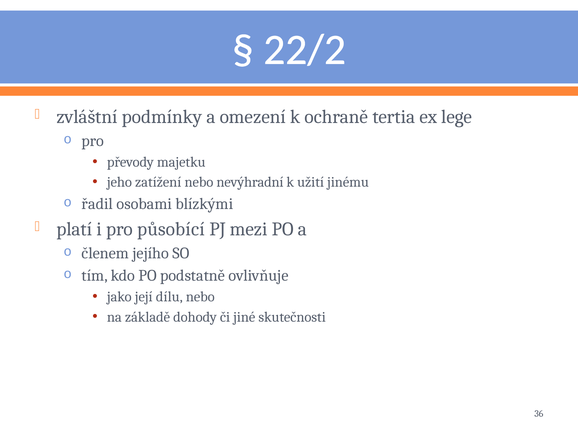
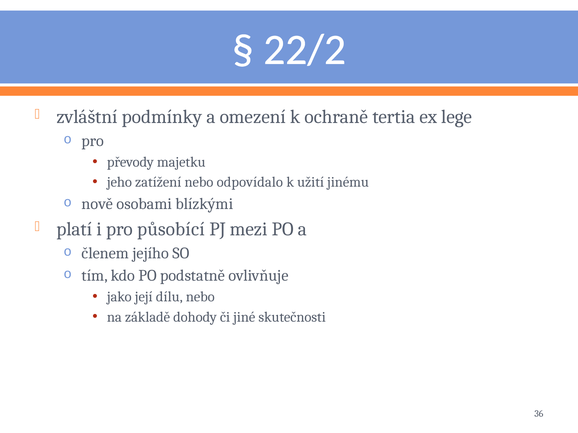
nevýhradní: nevýhradní -> odpovídalo (250, 182)
řadil: řadil -> nově (97, 204)
